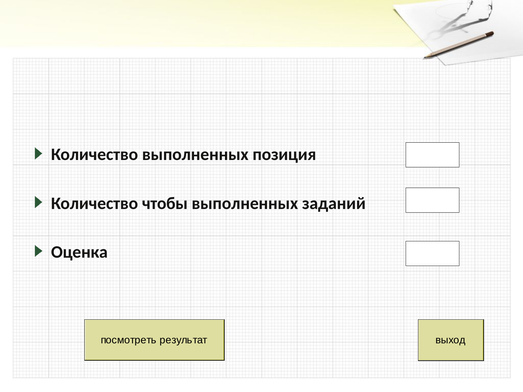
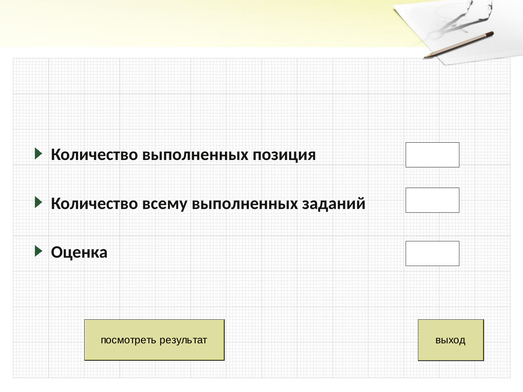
чтобы: чтобы -> всему (165, 203)
